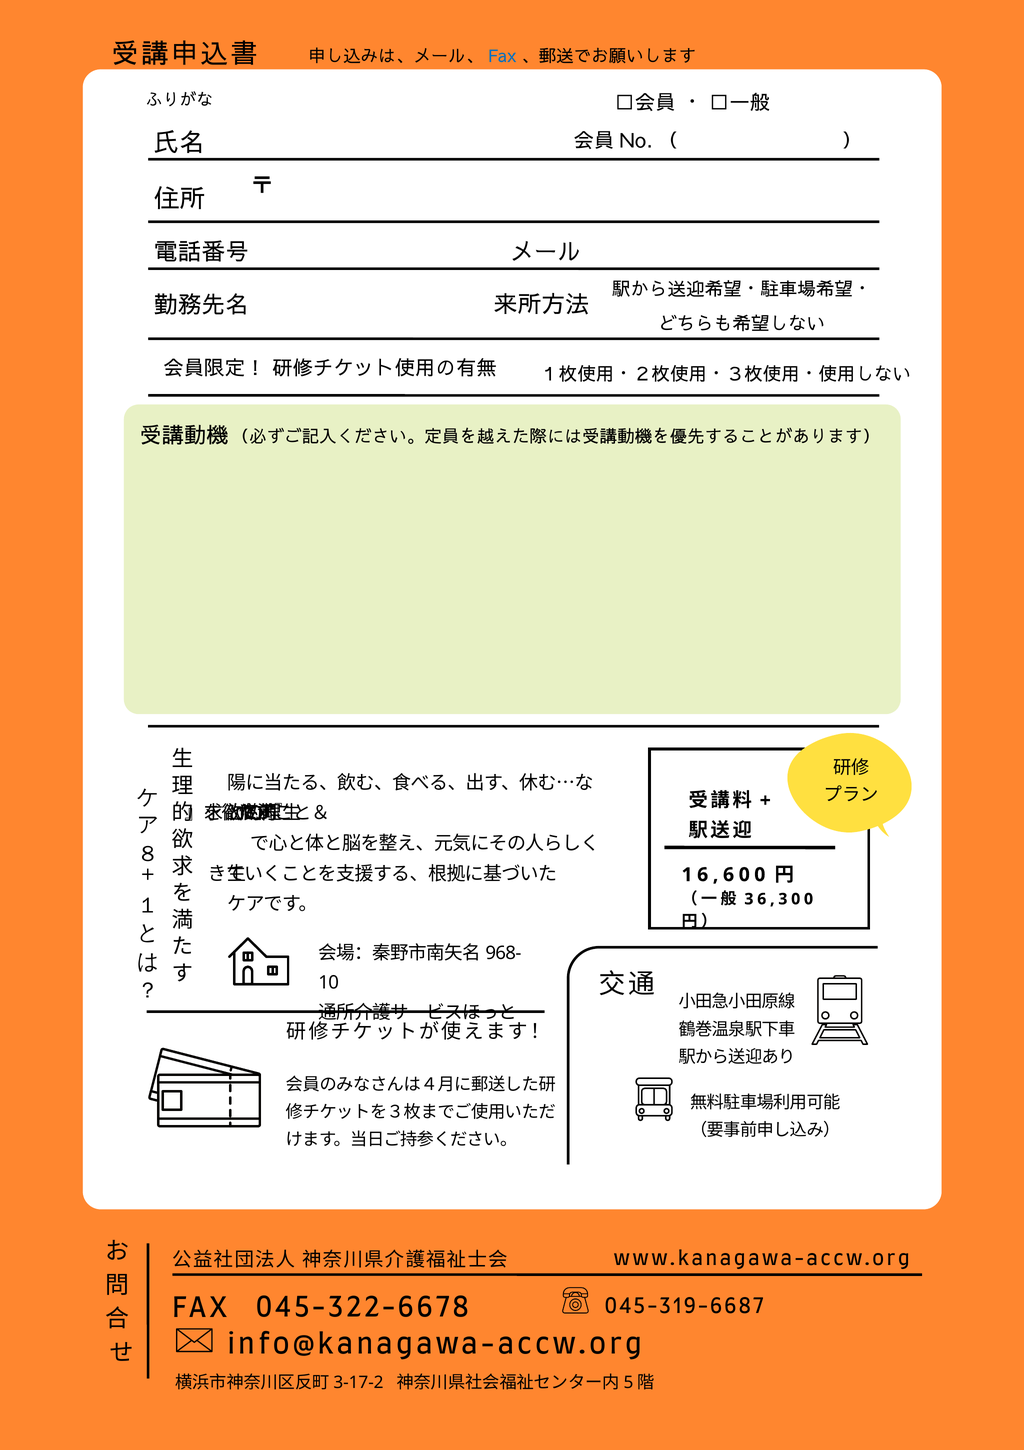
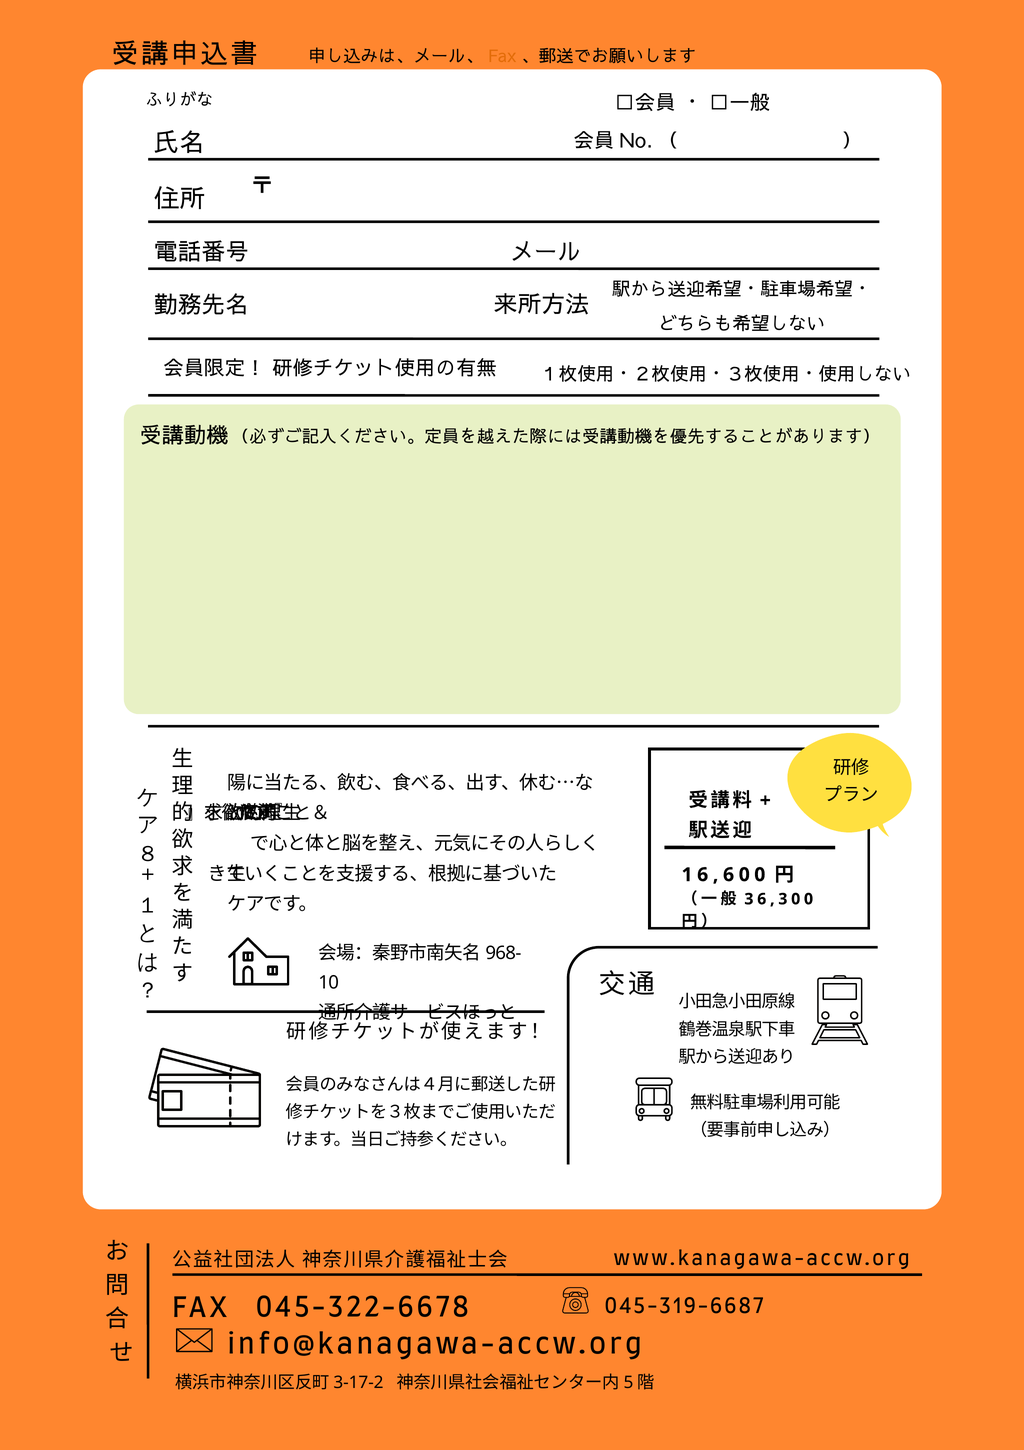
Fax colour: blue -> orange (502, 57)
